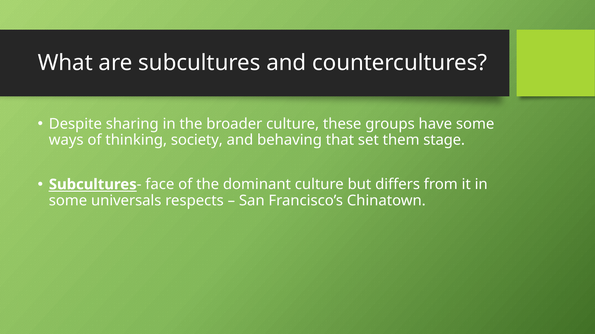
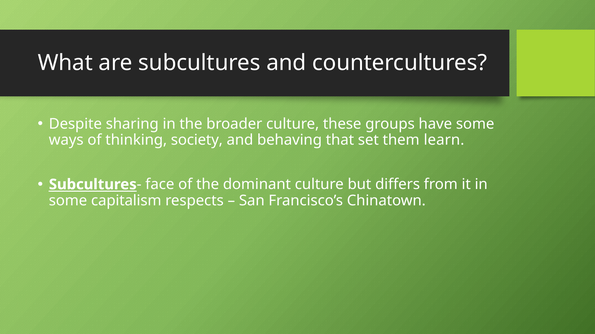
stage: stage -> learn (444, 140)
universals: universals -> capitalism (126, 201)
